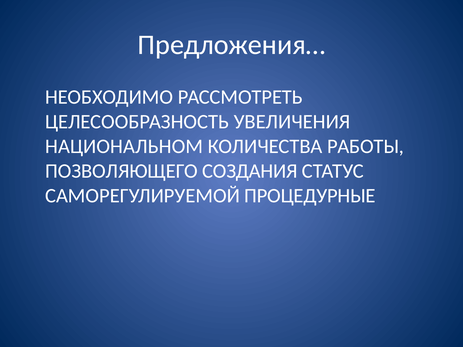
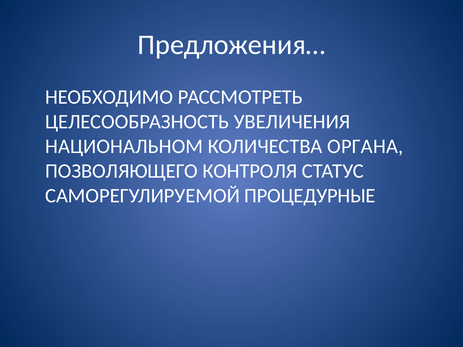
РАБОТЫ: РАБОТЫ -> ОРГАНА (365, 147)
СОЗДАНИЯ: СОЗДАНИЯ -> КОНТРОЛЯ (250, 171)
